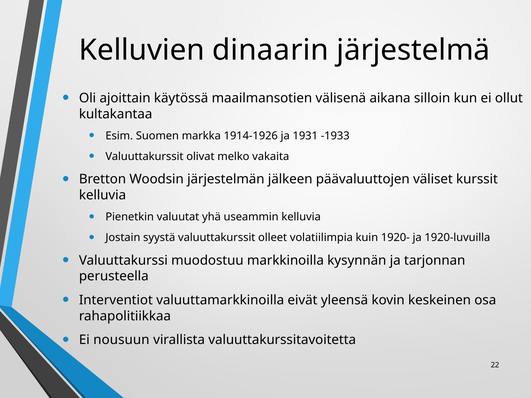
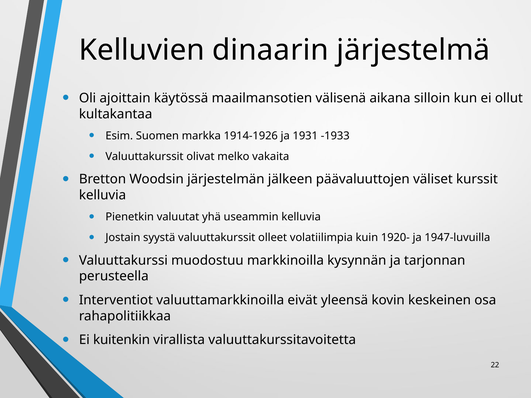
1920-luvuilla: 1920-luvuilla -> 1947-luvuilla (457, 238)
nousuun: nousuun -> kuitenkin (122, 340)
